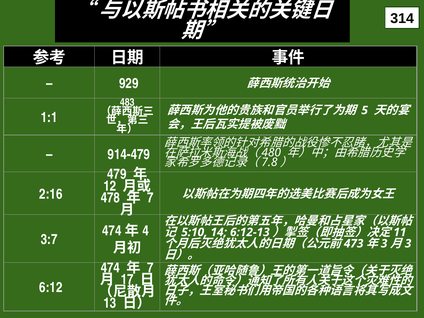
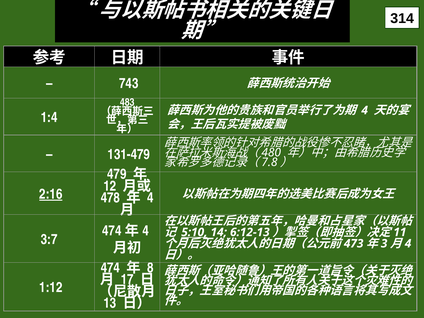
929: 929 -> 743 (129, 84)
5: 5 -> 4 (365, 110)
1:1: 1:1 -> 1:4 (49, 118)
914-479: 914-479 -> 131-479 (129, 154)
2:16 underline: none -> present (51, 194)
7: 7 -> 4 (151, 198)
5:10 underline: none -> present (194, 232)
3: 3 -> 4 (408, 244)
7: 7 -> 8 (151, 268)
6:12: 6:12 -> 1:12 (51, 288)
